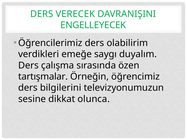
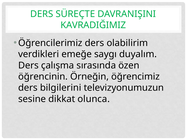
VERECEK: VERECEK -> SÜREÇTE (75, 14)
ENGELLEYECEK: ENGELLEYECEK -> KAVRADIĞIMIZ (93, 25)
tartışmalar: tartışmalar -> öğrencinin (43, 77)
